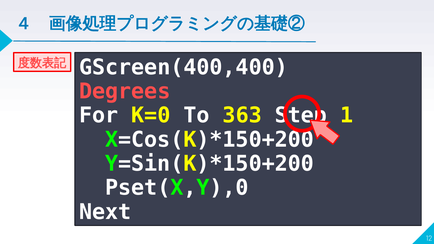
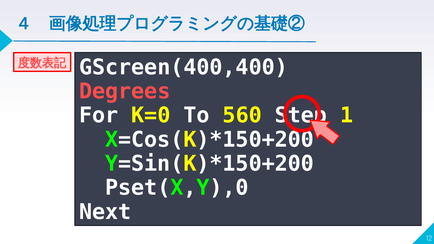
363: 363 -> 560 (242, 116)
